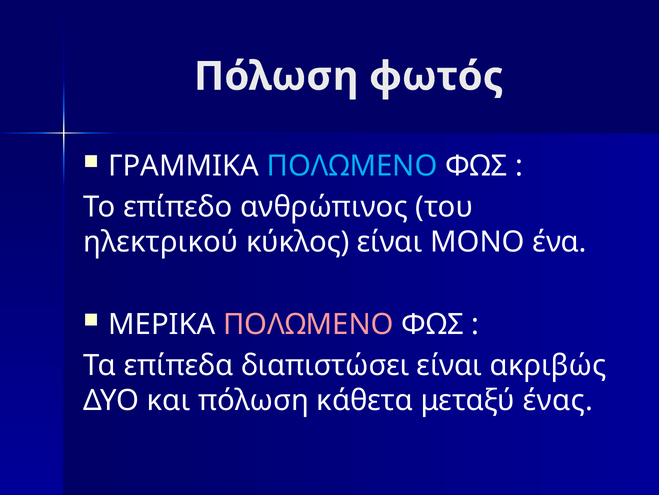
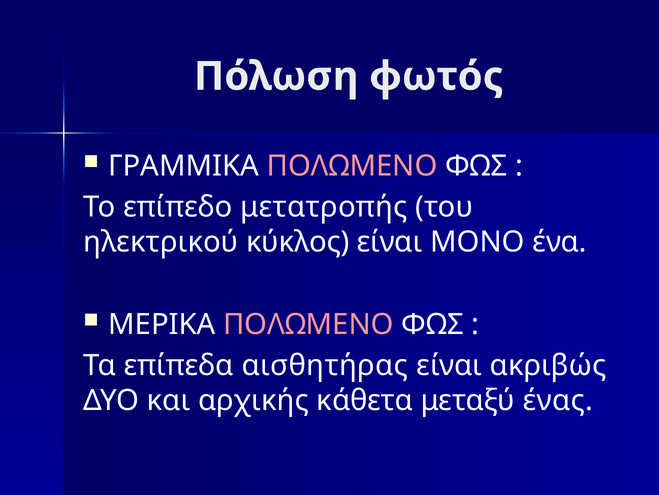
ΠΟΛΩΜΕΝΟ colour: light blue -> pink (352, 166)
ανθρώπινος: ανθρώπινος -> μετατροπής (324, 207)
διαπιστώσει: διαπιστώσει -> αισθητήρας (325, 365)
και πόλωση: πόλωση -> αρχικής (253, 400)
